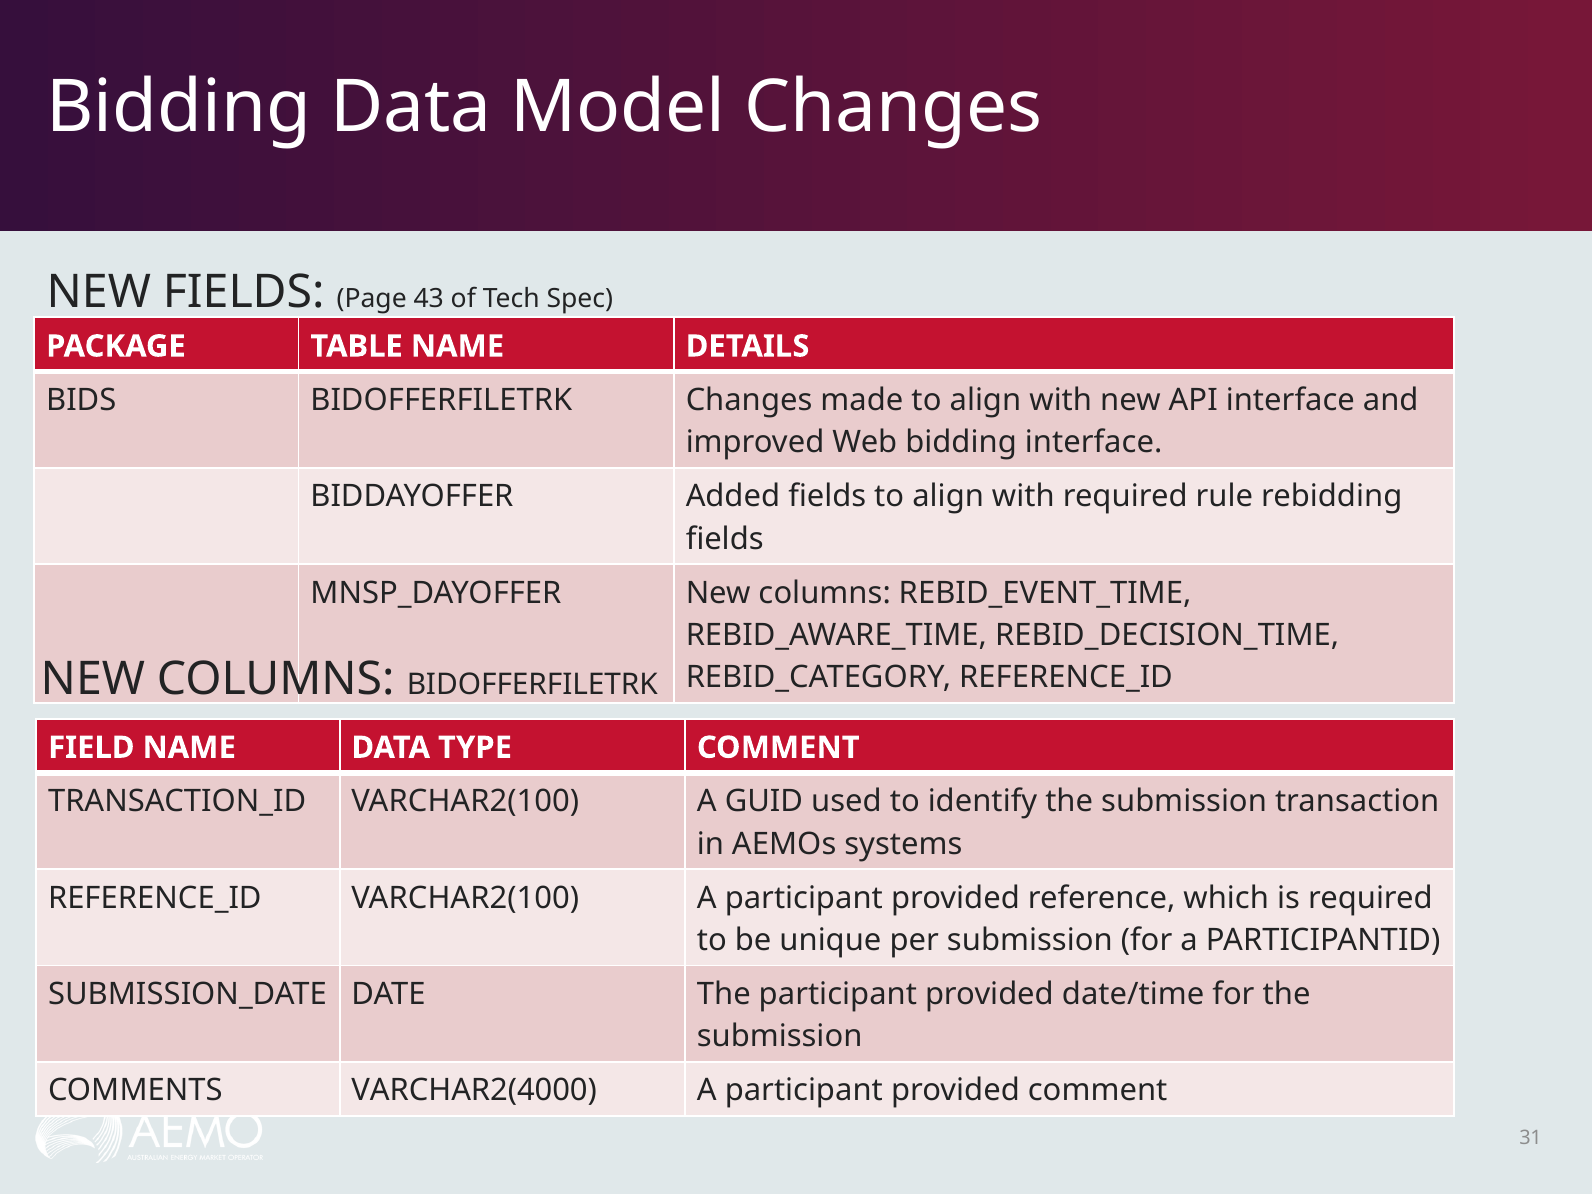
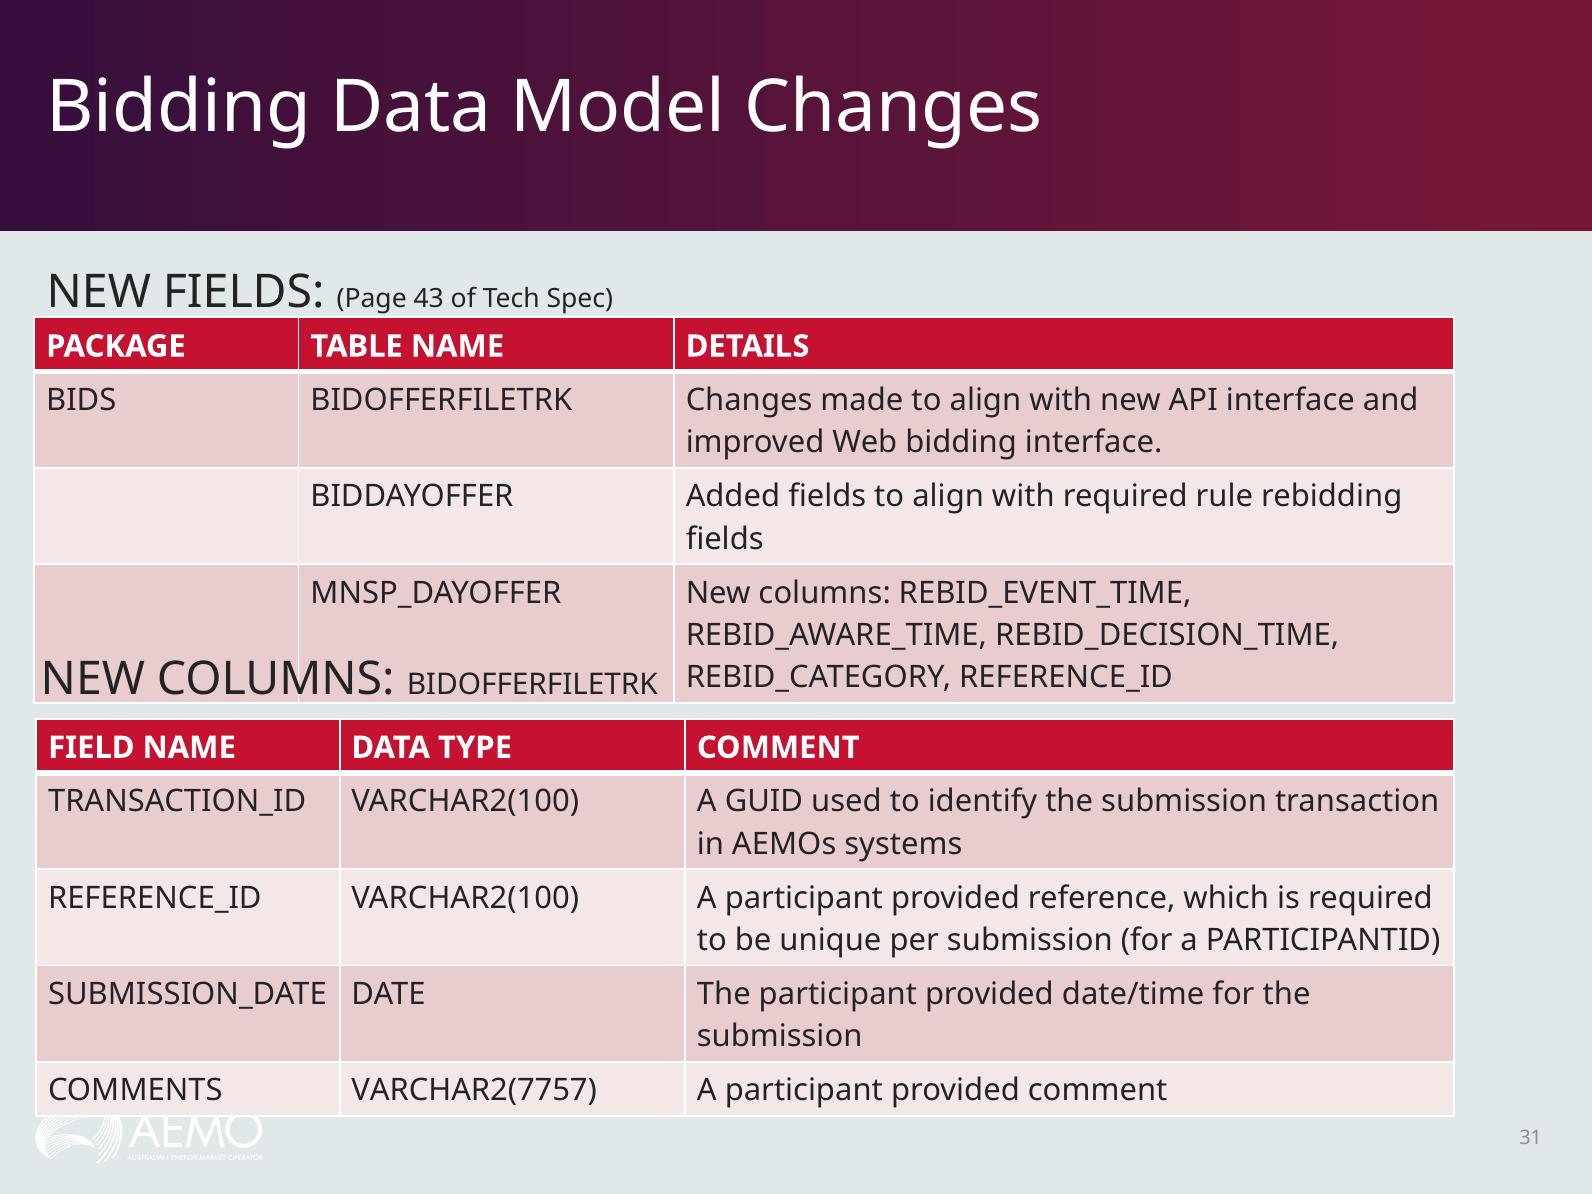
VARCHAR2(4000: VARCHAR2(4000 -> VARCHAR2(7757 (474, 1091)
